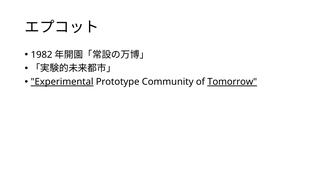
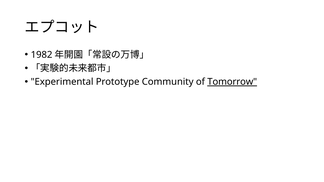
Experimental underline: present -> none (62, 82)
